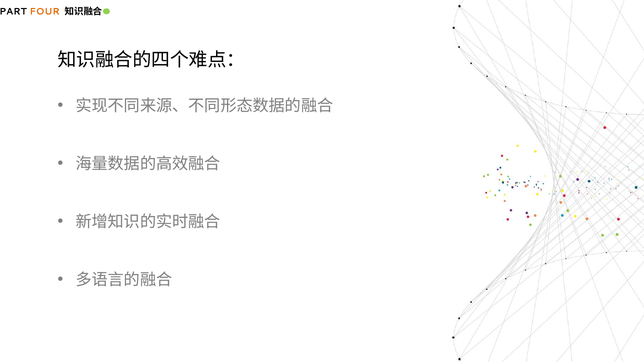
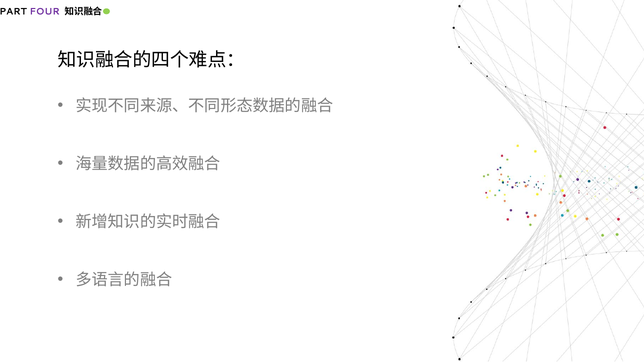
FOUR colour: orange -> purple (45, 12)
